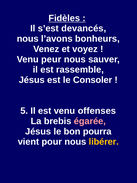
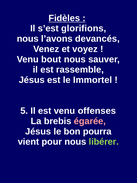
devancés: devancés -> glorifions (84, 28)
bonheurs: bonheurs -> devancés (97, 39)
peur: peur -> bout (51, 59)
Consoler: Consoler -> Immortel (93, 80)
libérer colour: yellow -> light green (104, 141)
